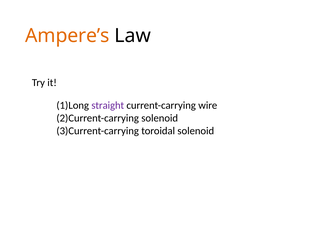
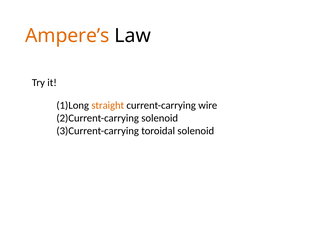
straight colour: purple -> orange (108, 106)
